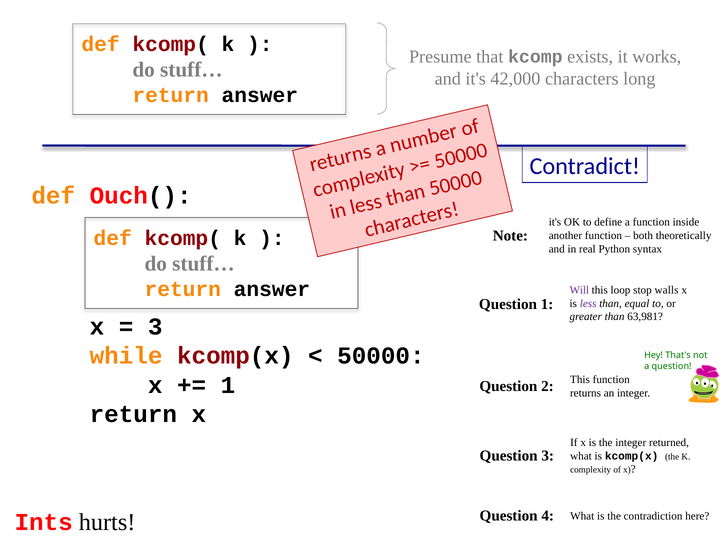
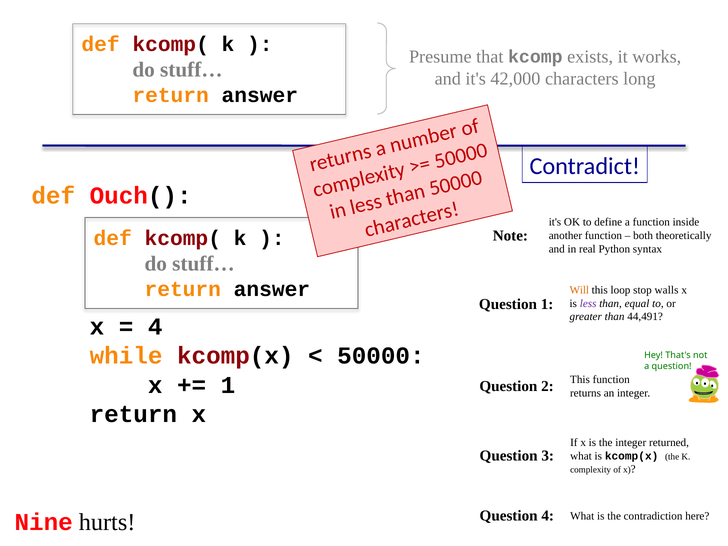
Will colour: purple -> orange (579, 290)
63,981: 63,981 -> 44,491 (645, 317)
3: 3 -> 4 (155, 327)
Ints: Ints -> Nine (44, 522)
